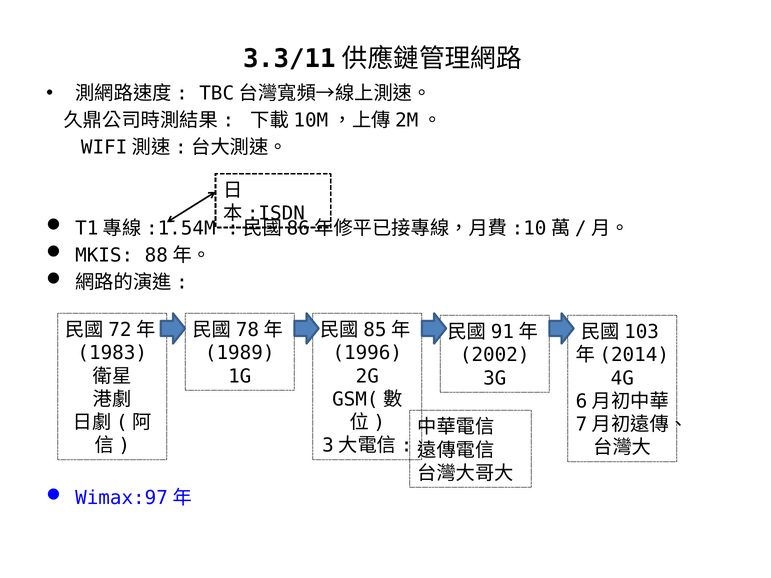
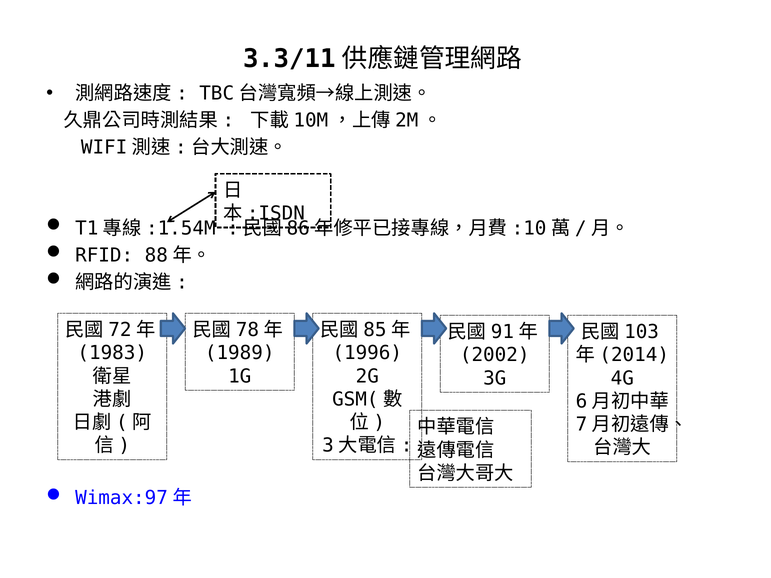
MKIS: MKIS -> RFID (104, 255)
